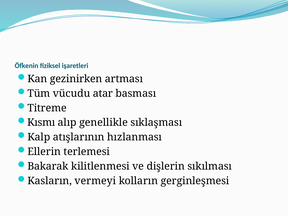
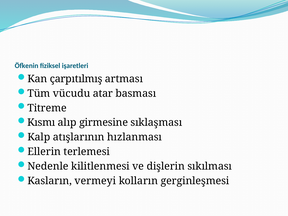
gezinirken: gezinirken -> çarpıtılmış (76, 79)
genellikle: genellikle -> girmesine (104, 123)
Bakarak: Bakarak -> Nedenle (48, 166)
